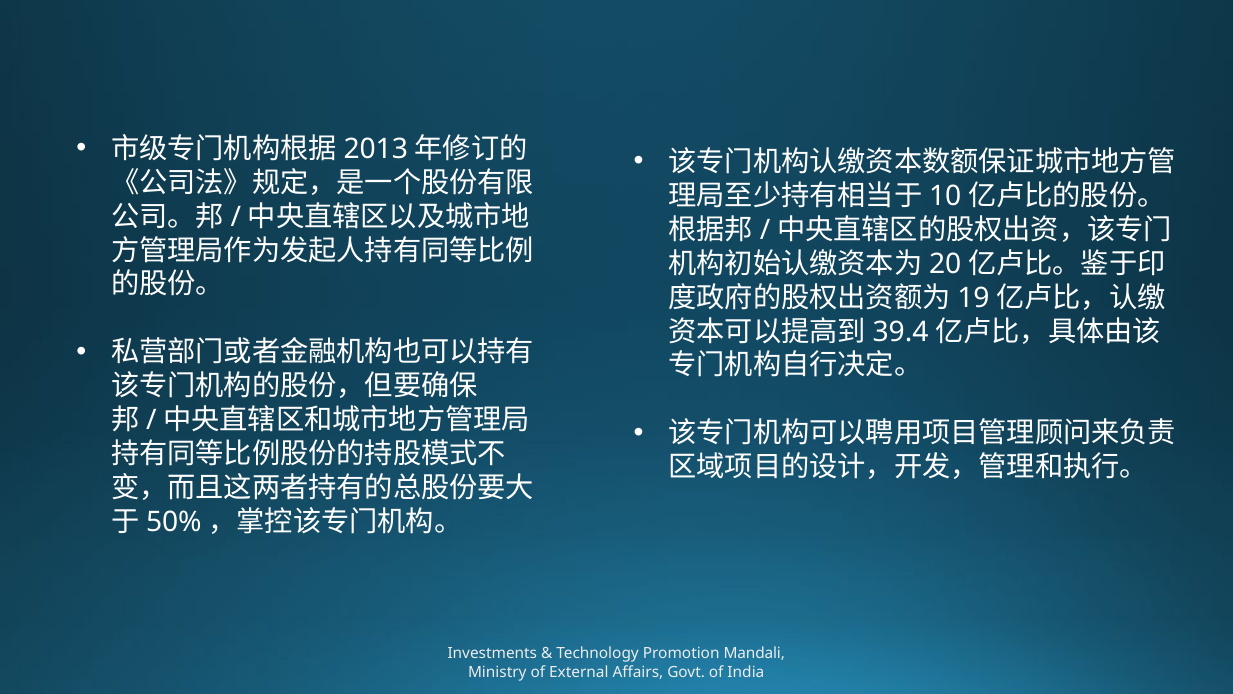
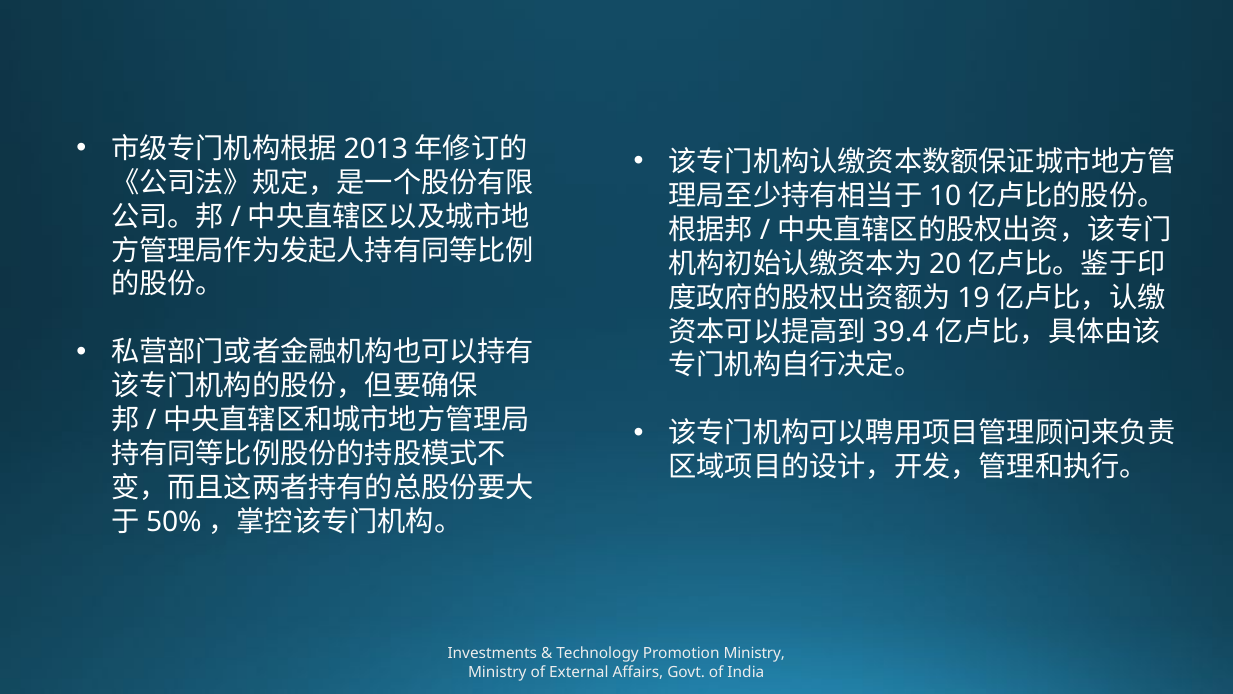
Promotion Mandali: Mandali -> Ministry (754, 653)
